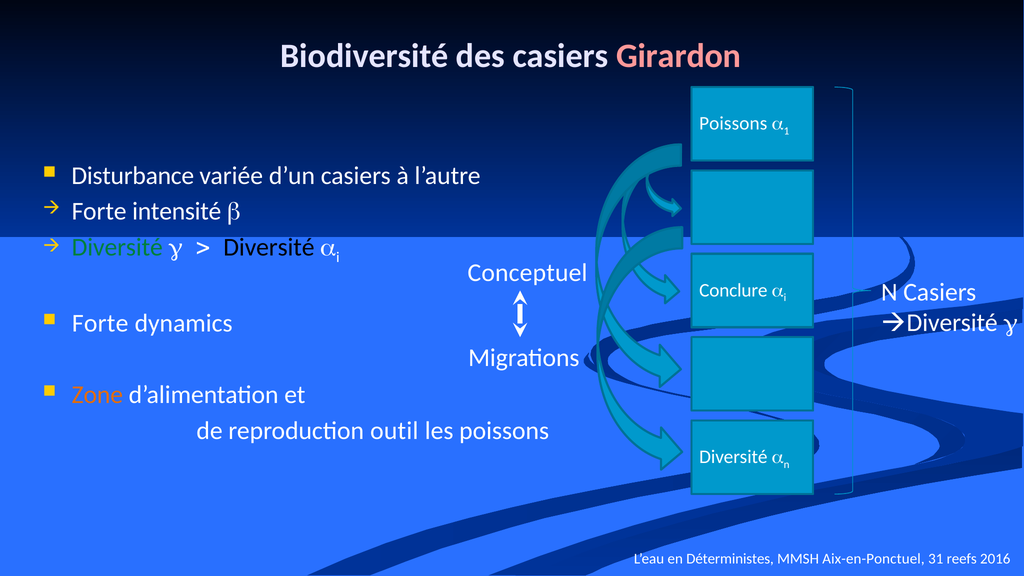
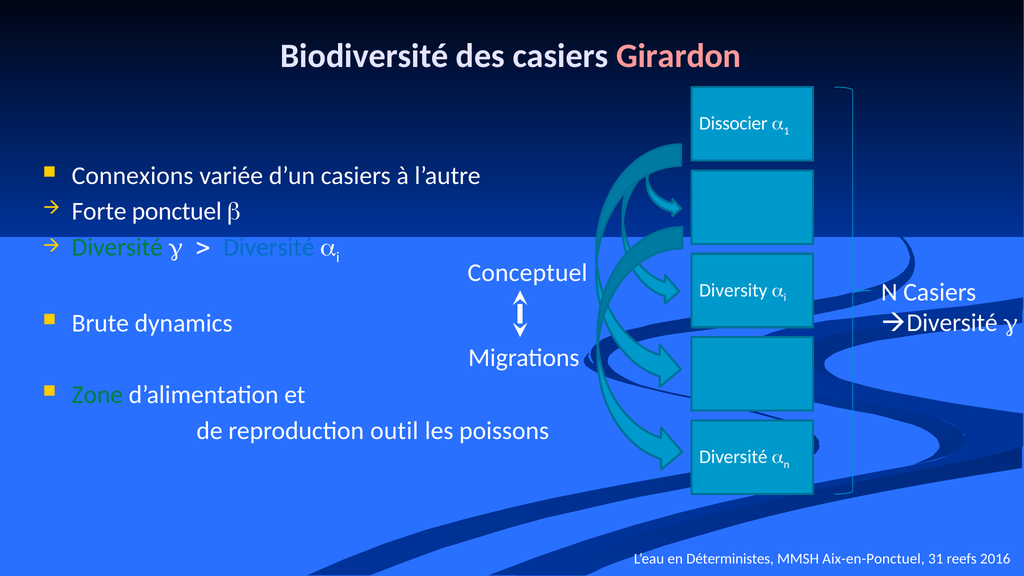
Poissons: Poissons -> Dissocier (733, 124)
Disturbance: Disturbance -> Connexions (133, 176)
intensité: intensité -> ponctuel (177, 211)
Diversité colour: black -> blue (269, 247)
Conclure: Conclure -> Diversity (733, 290)
Forte: Forte -> Brute (100, 323)
Zone colour: orange -> green (97, 395)
